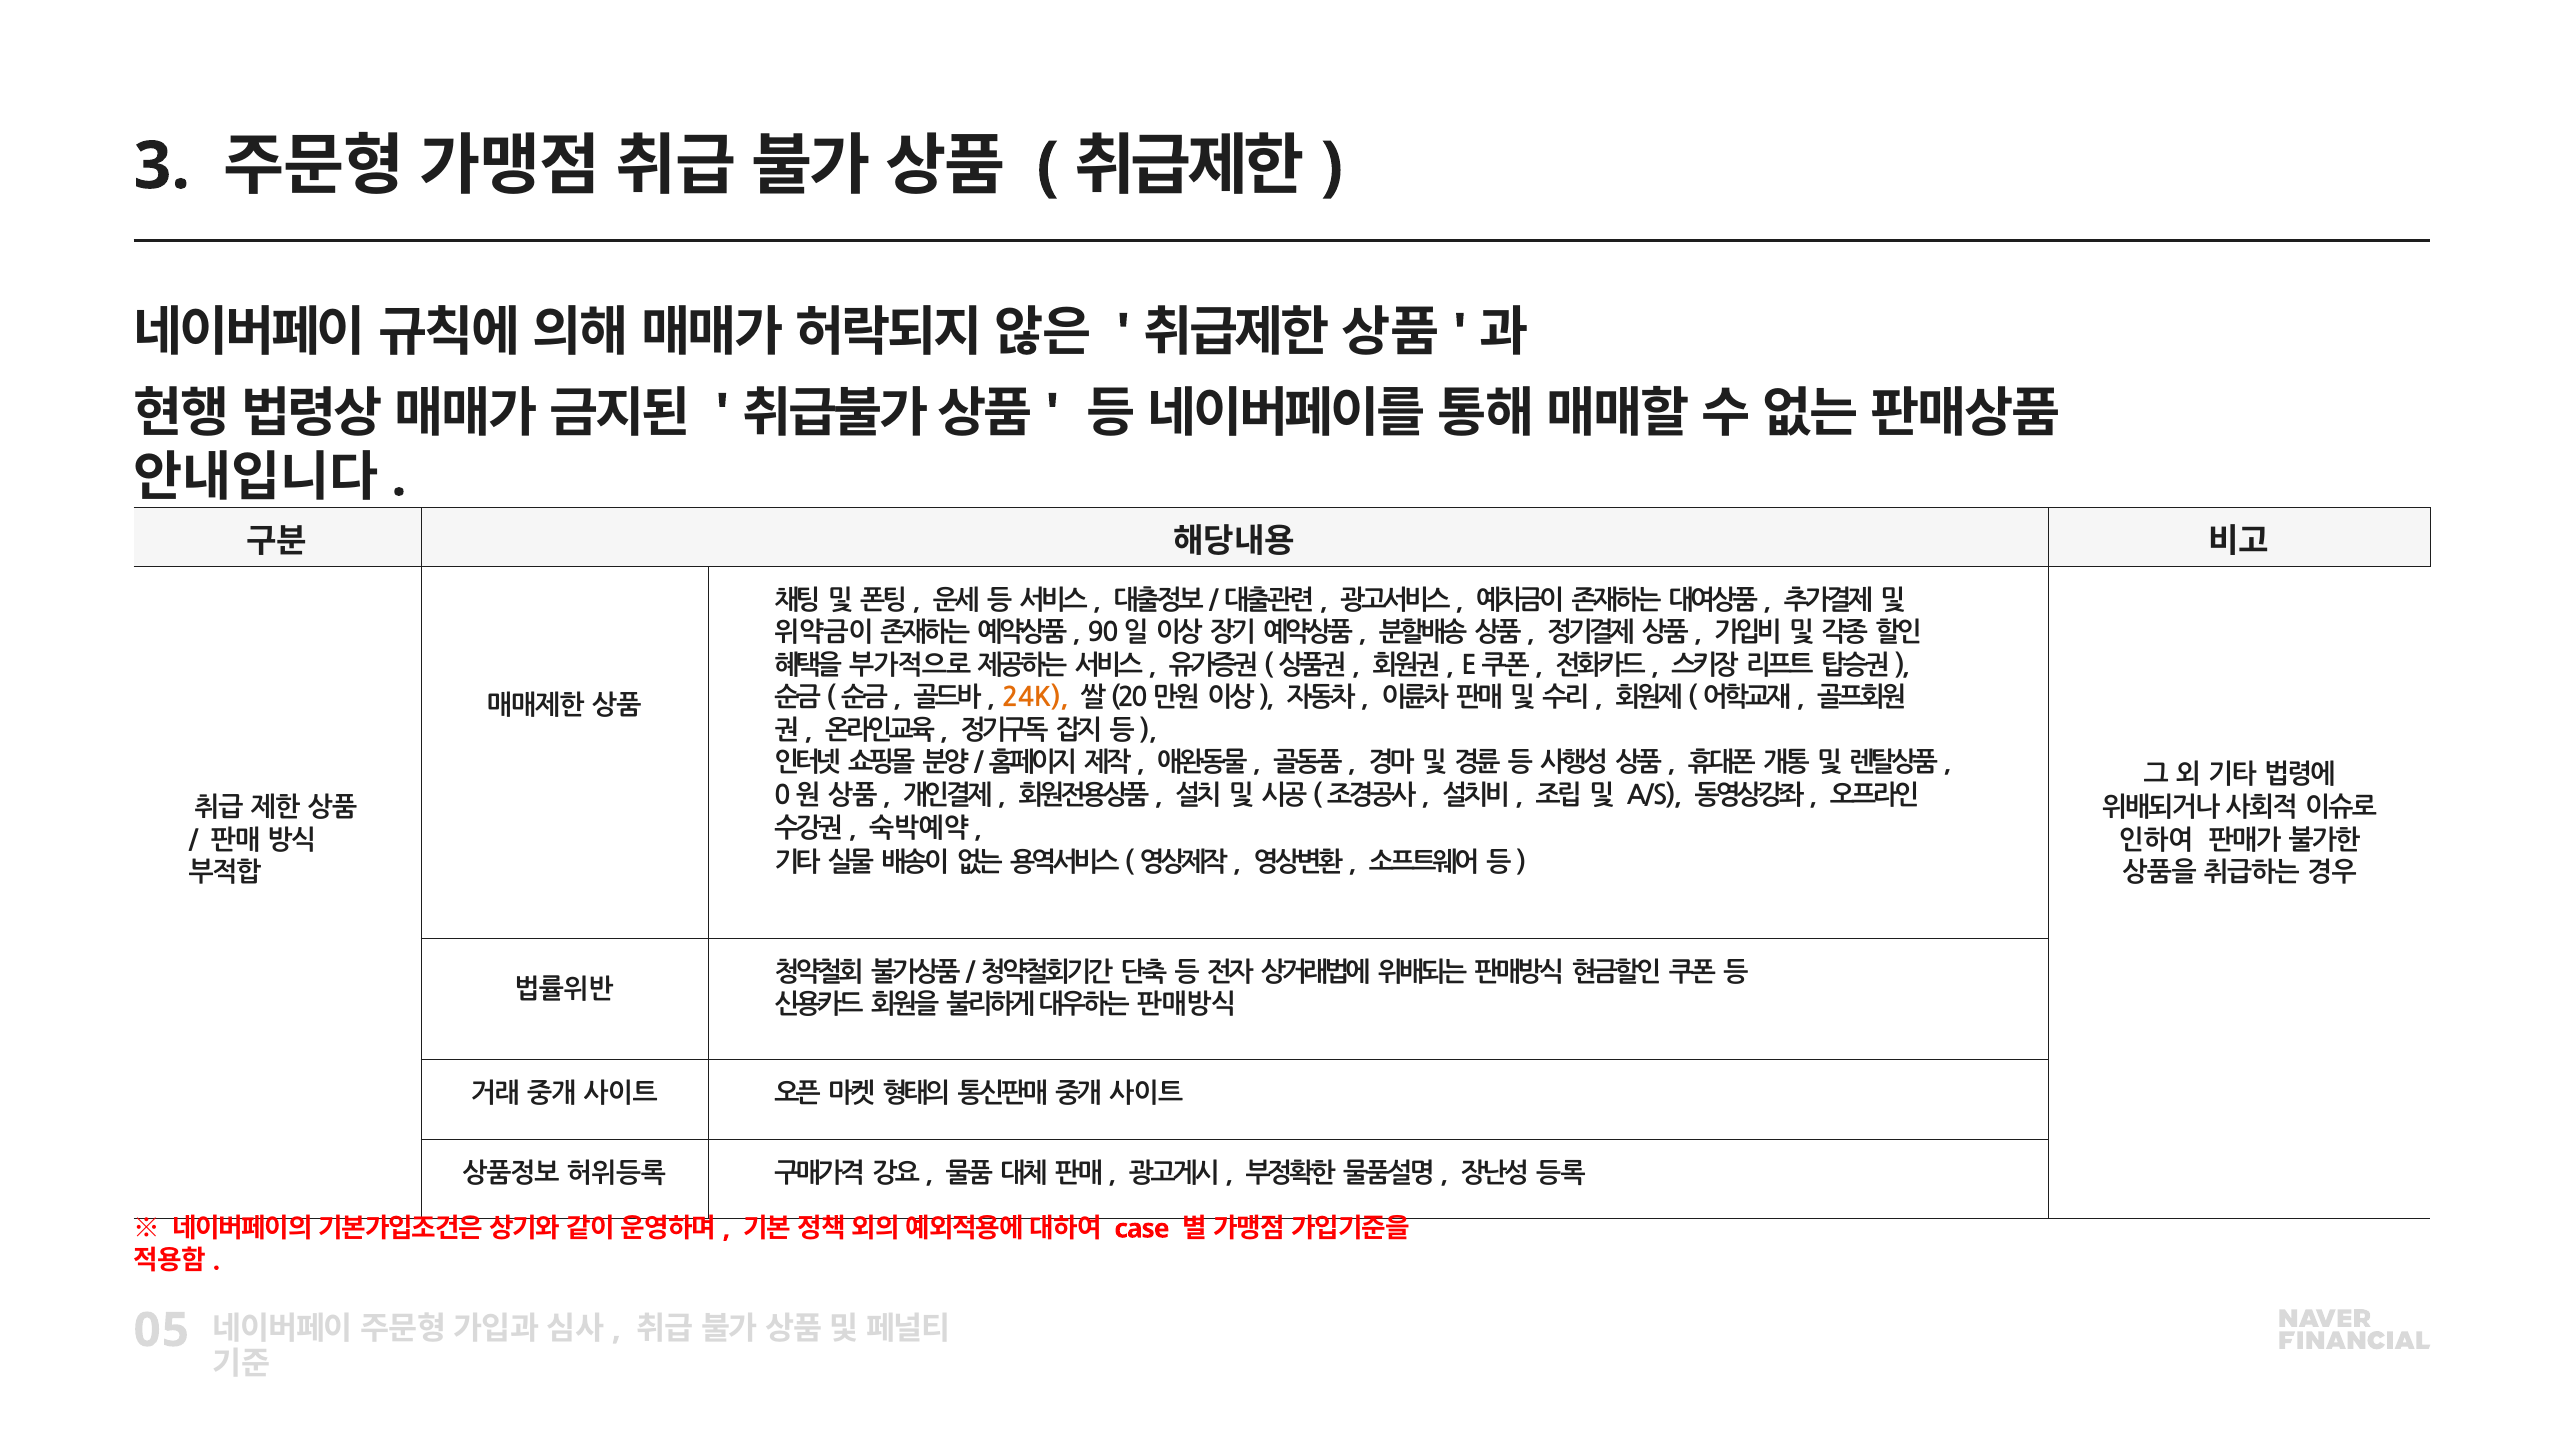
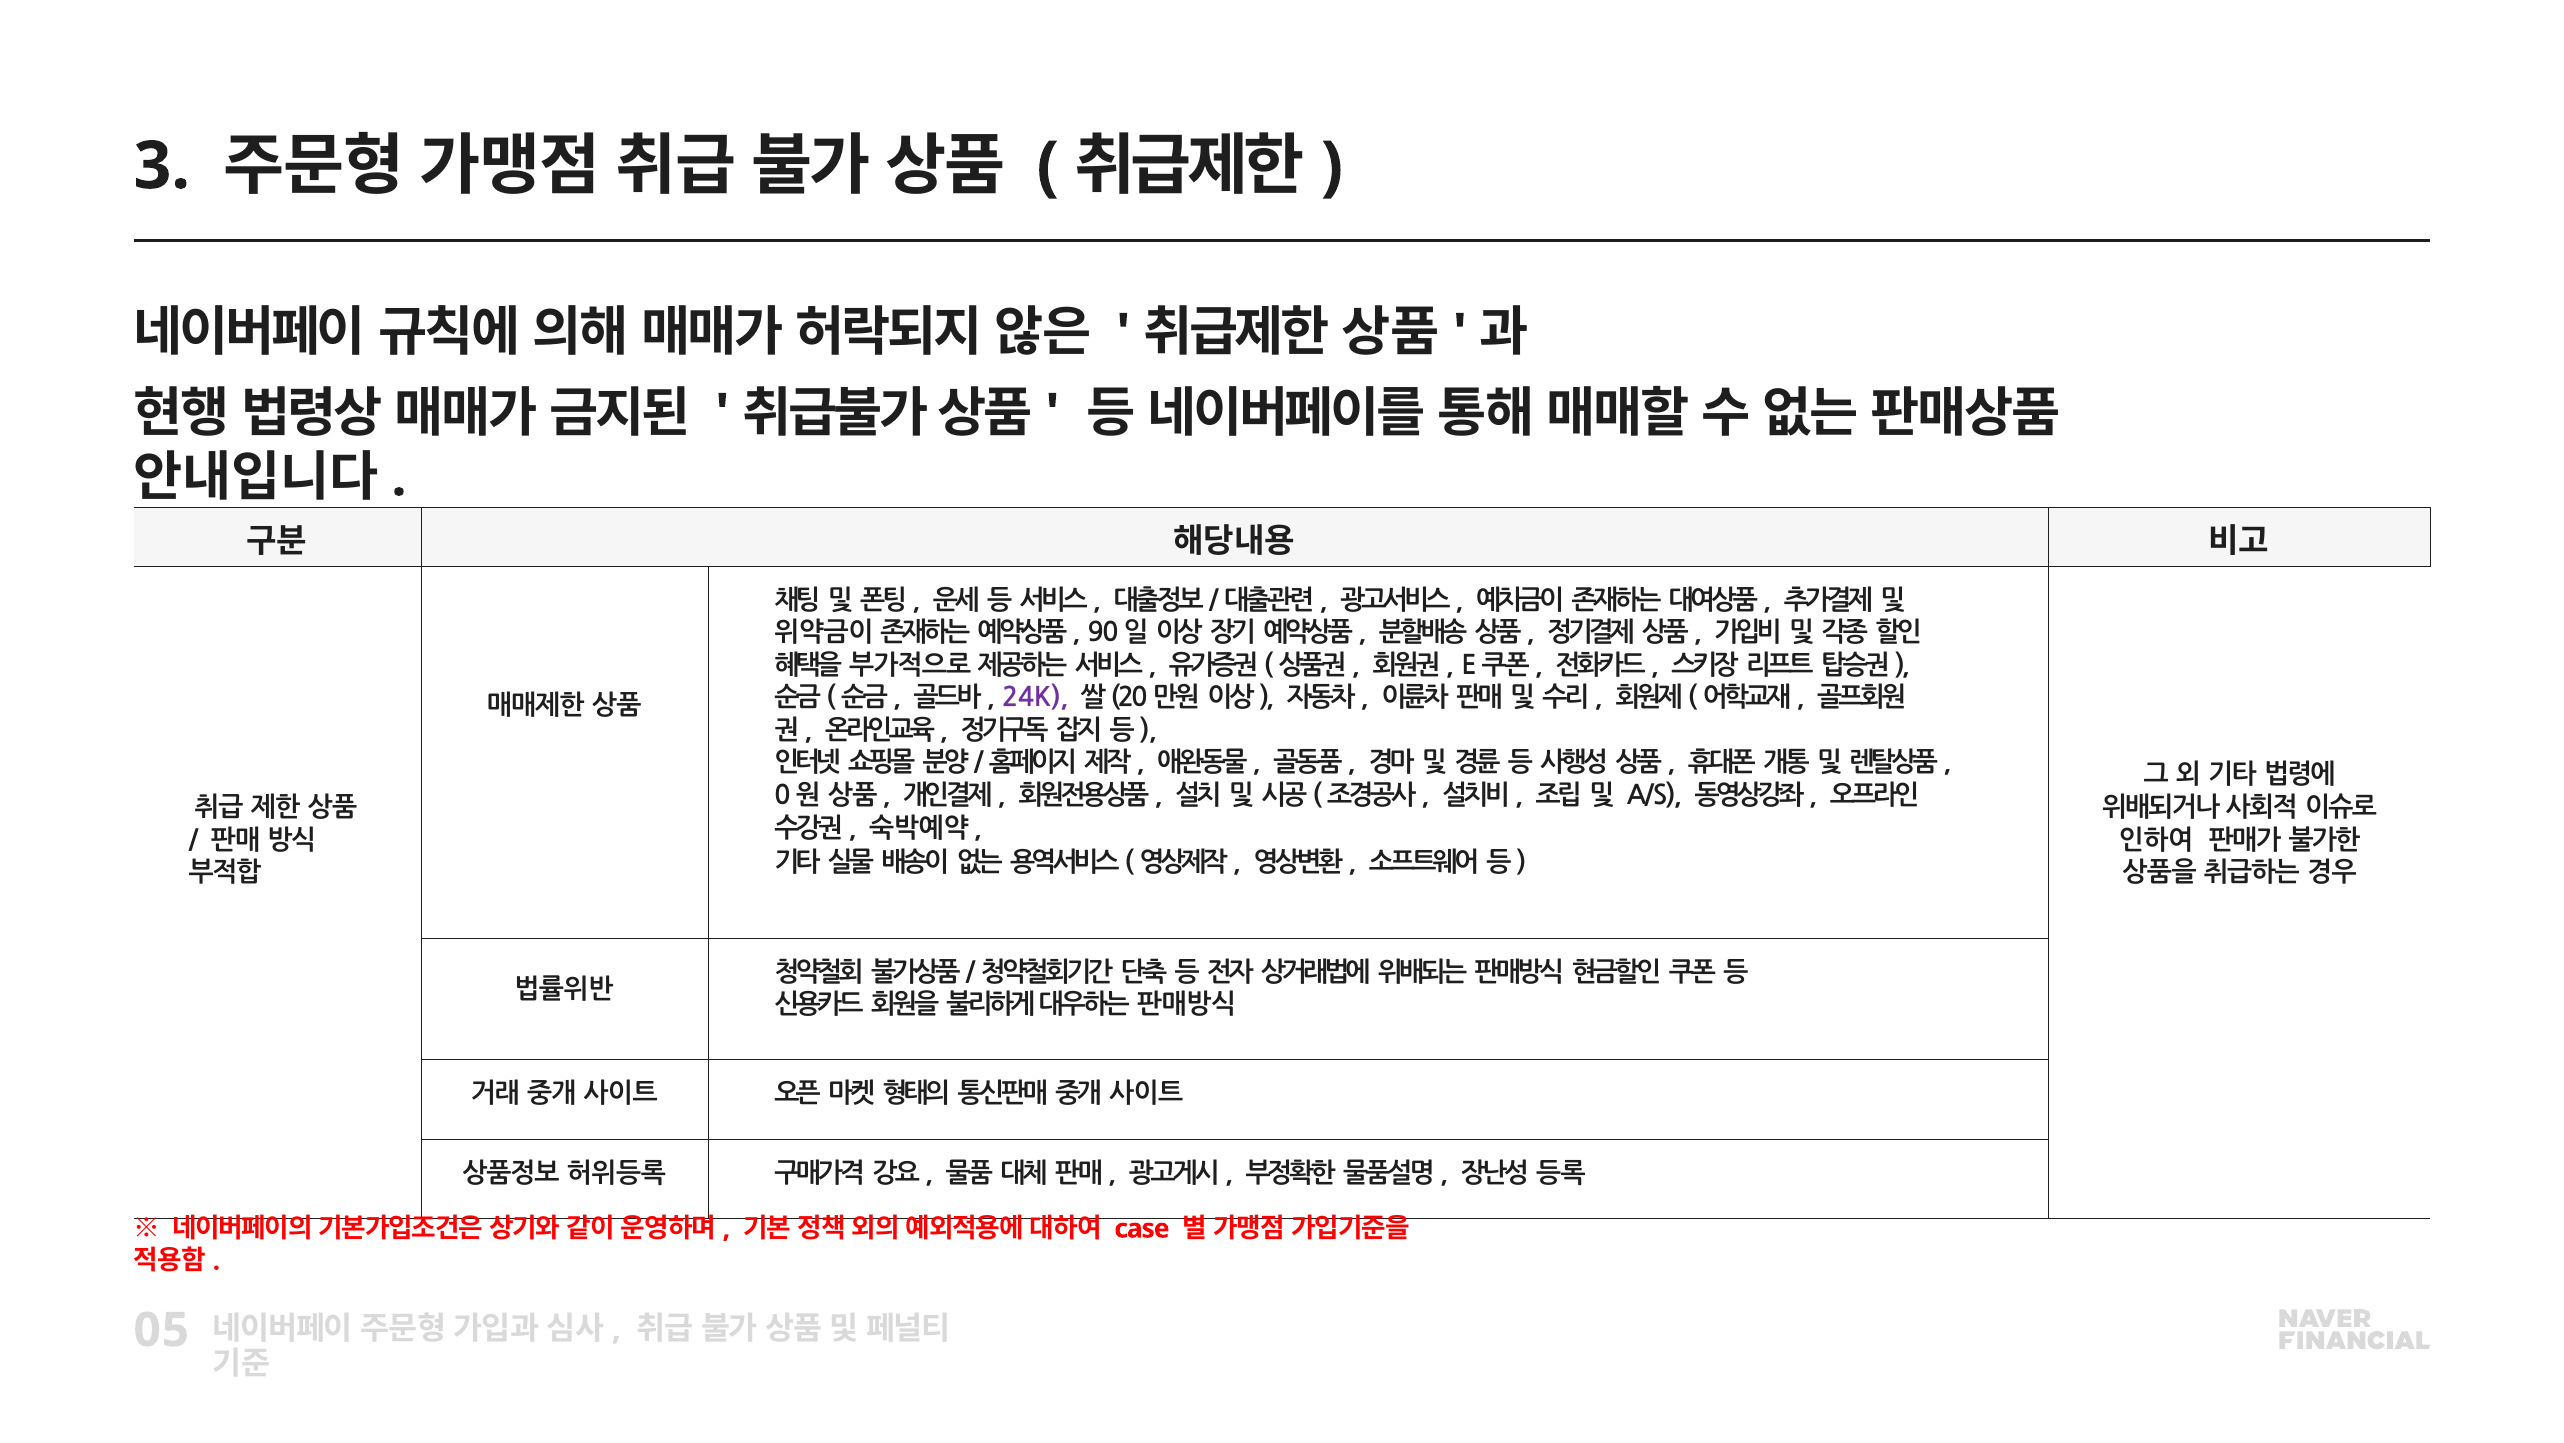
24K colour: orange -> purple (1035, 698)
